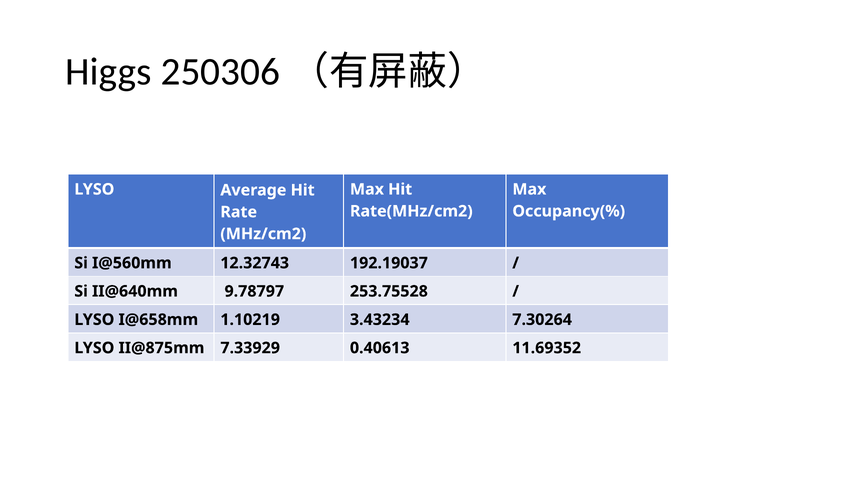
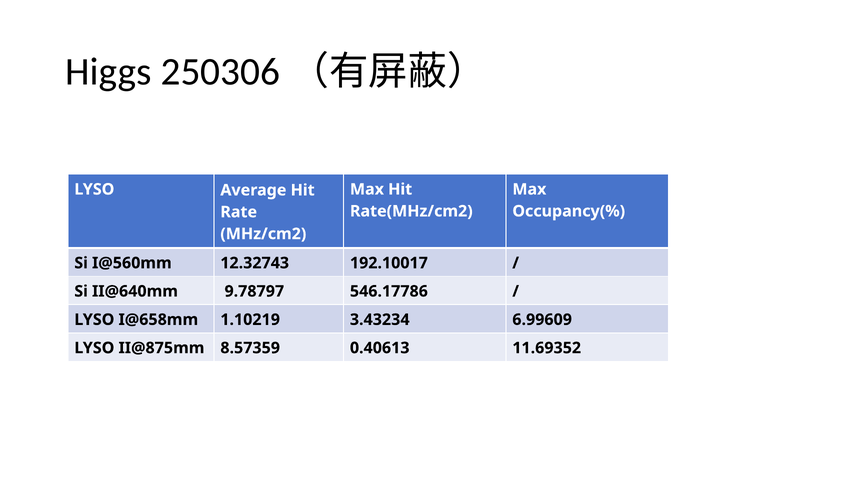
192.19037: 192.19037 -> 192.10017 (389, 263)
253.75528: 253.75528 -> 546.17786 (389, 292)
7.30264: 7.30264 -> 6.99609 (542, 320)
7.33929: 7.33929 -> 8.57359 (250, 348)
